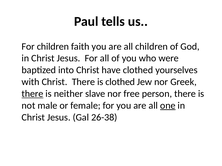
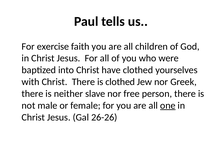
For children: children -> exercise (53, 47)
there underline: present -> none (32, 94)
26-38: 26-38 -> 26-26 (104, 118)
